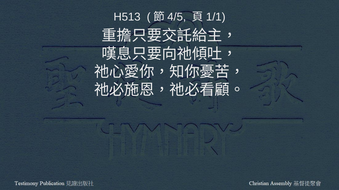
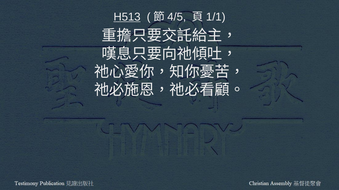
H513 underline: none -> present (127, 17)
